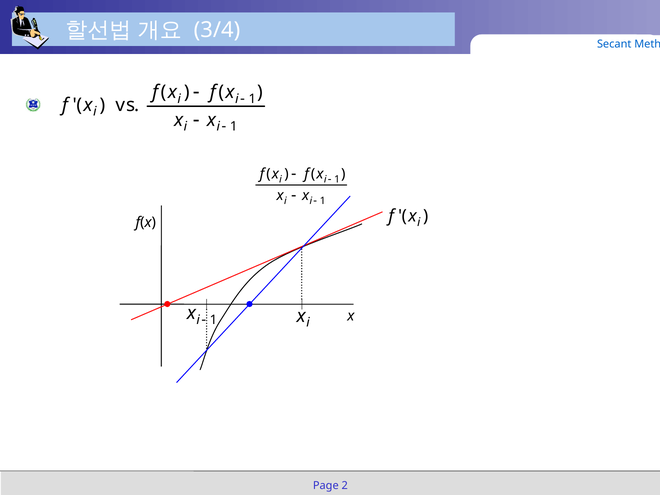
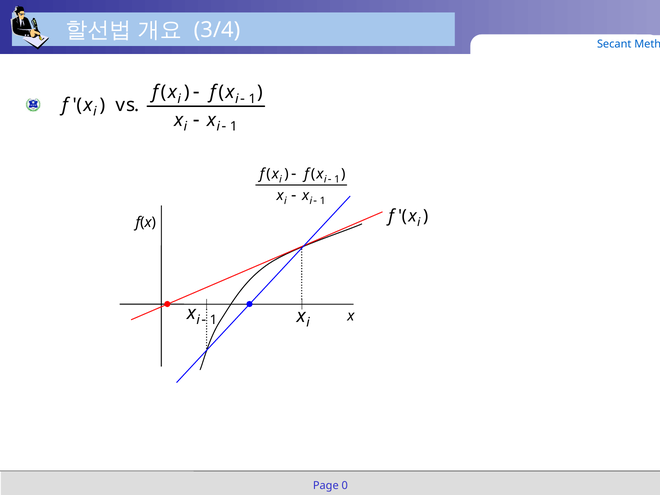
2: 2 -> 0 (345, 486)
